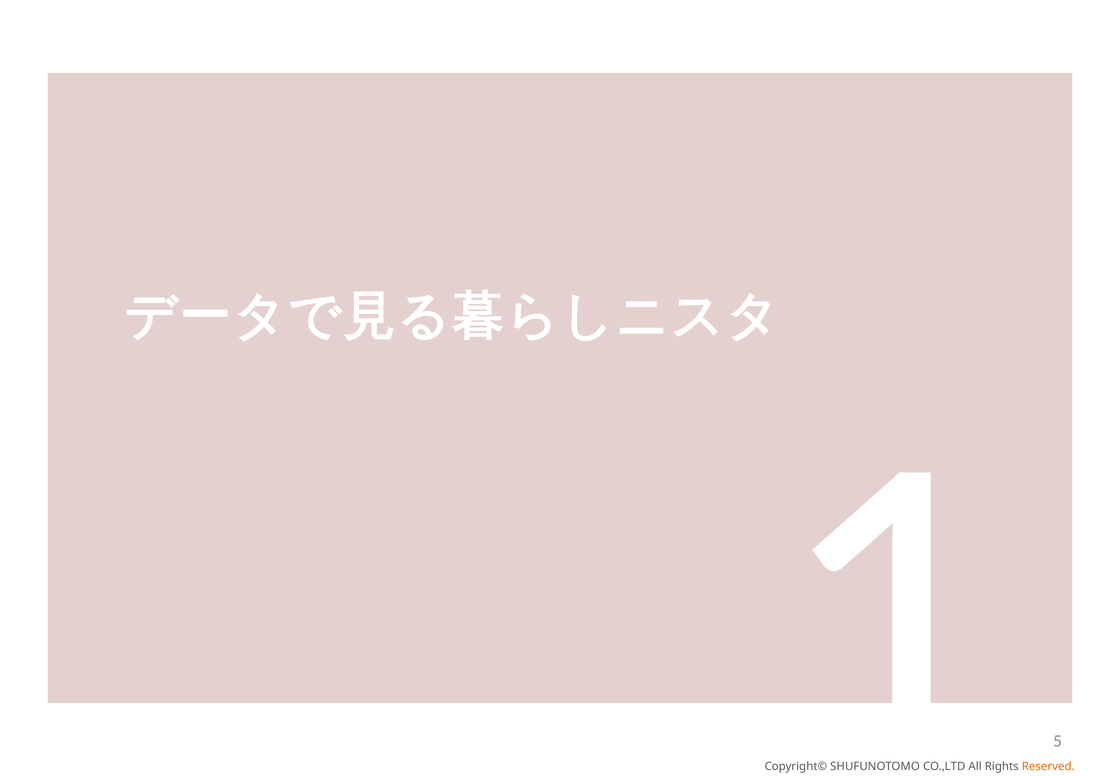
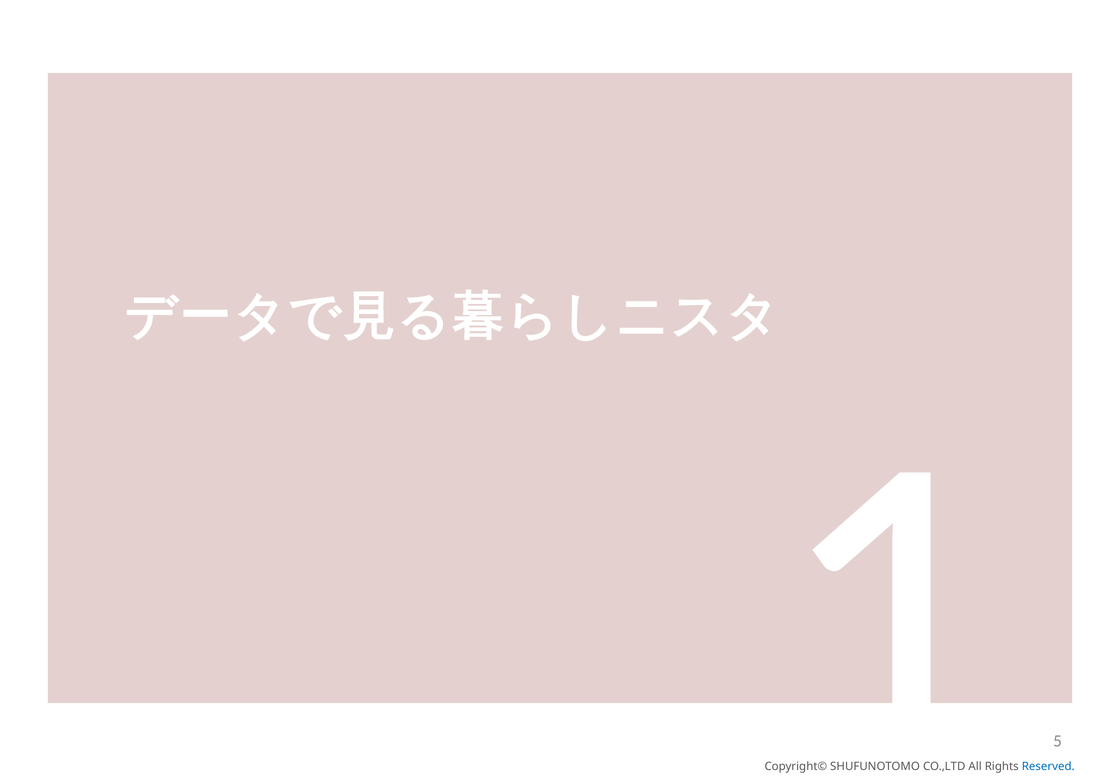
Reserved colour: orange -> blue (1048, 766)
